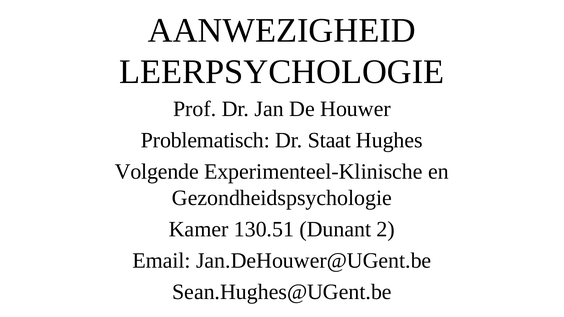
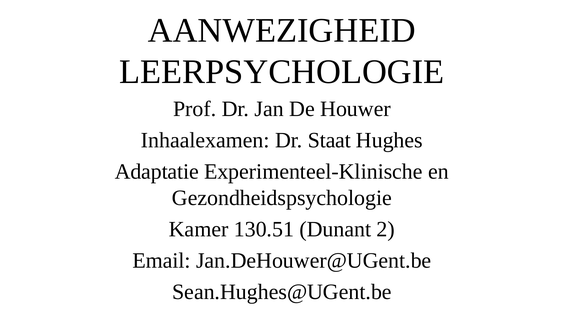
Problematisch: Problematisch -> Inhaalexamen (205, 141)
Volgende: Volgende -> Adaptatie (157, 172)
